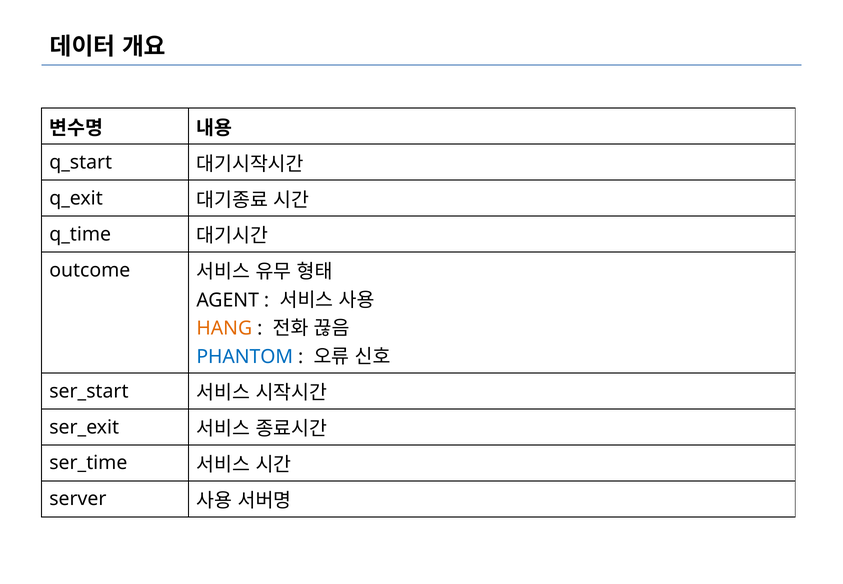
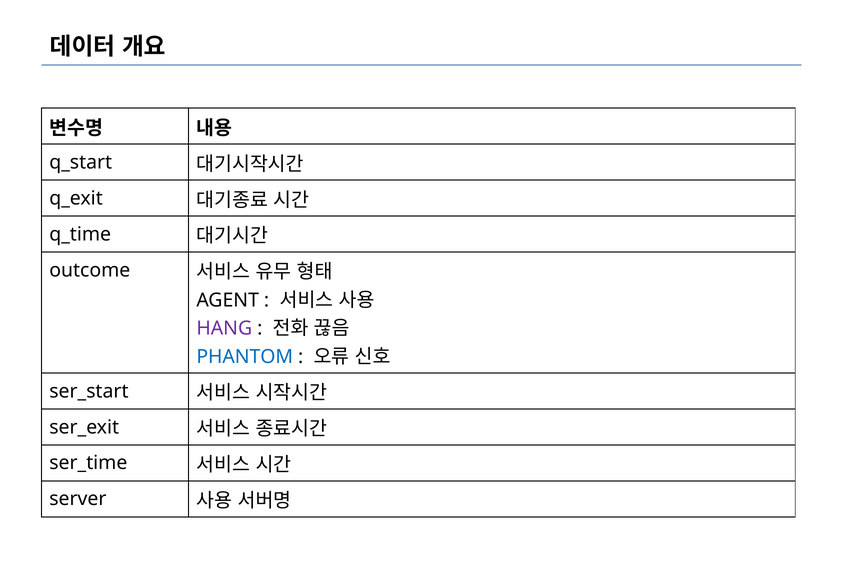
HANG colour: orange -> purple (224, 328)
